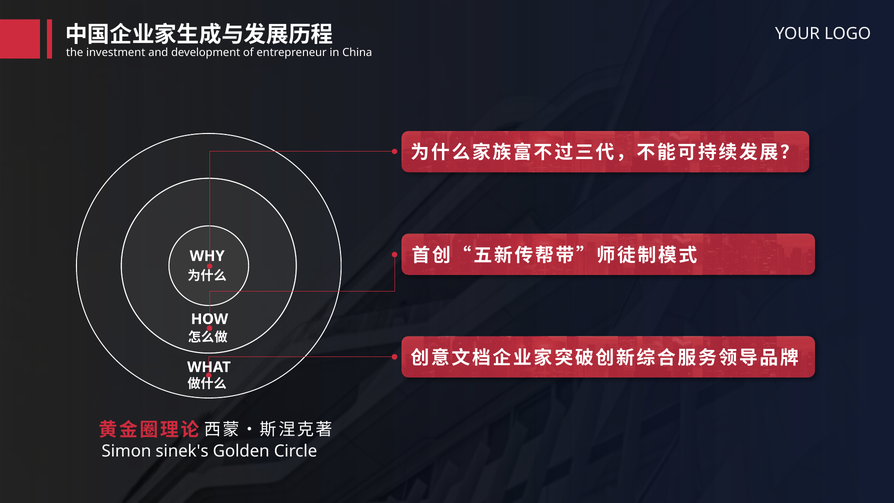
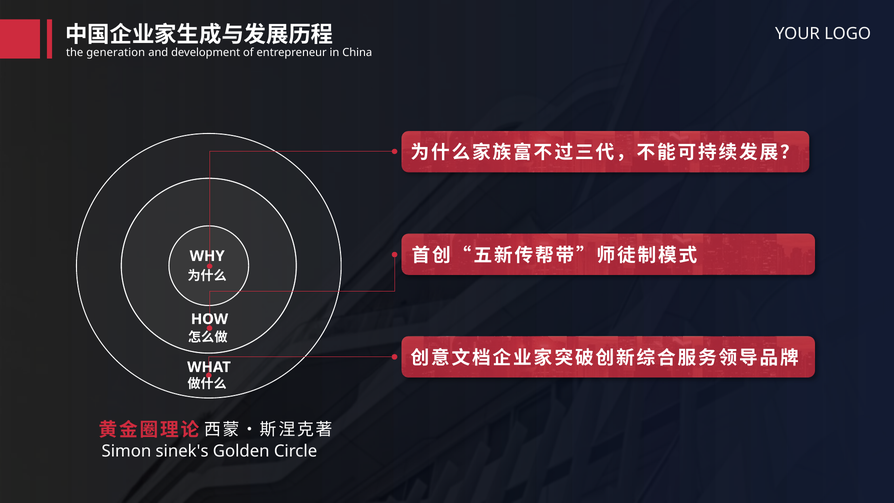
investment: investment -> generation (116, 53)
